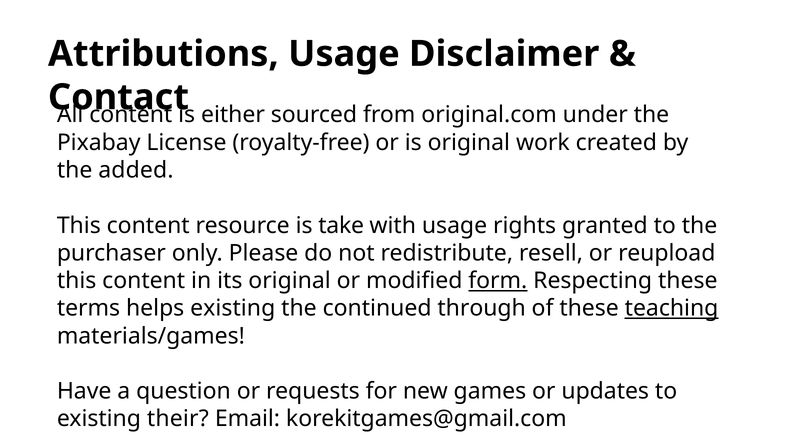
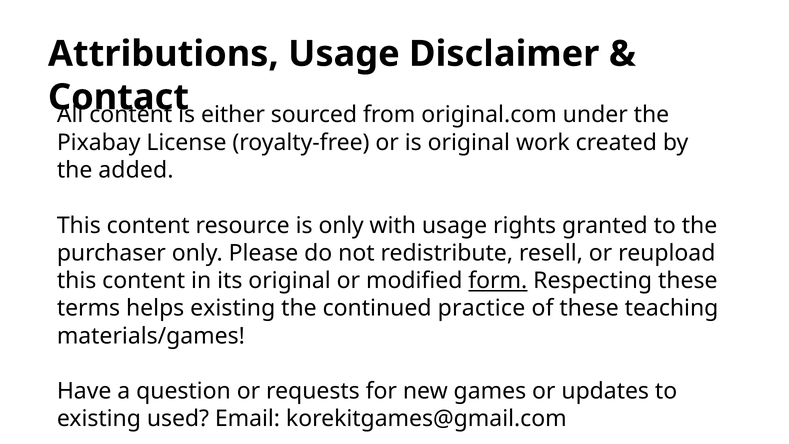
is take: take -> only (341, 225)
through: through -> practice (481, 308)
teaching underline: present -> none (672, 308)
their: their -> used (178, 419)
